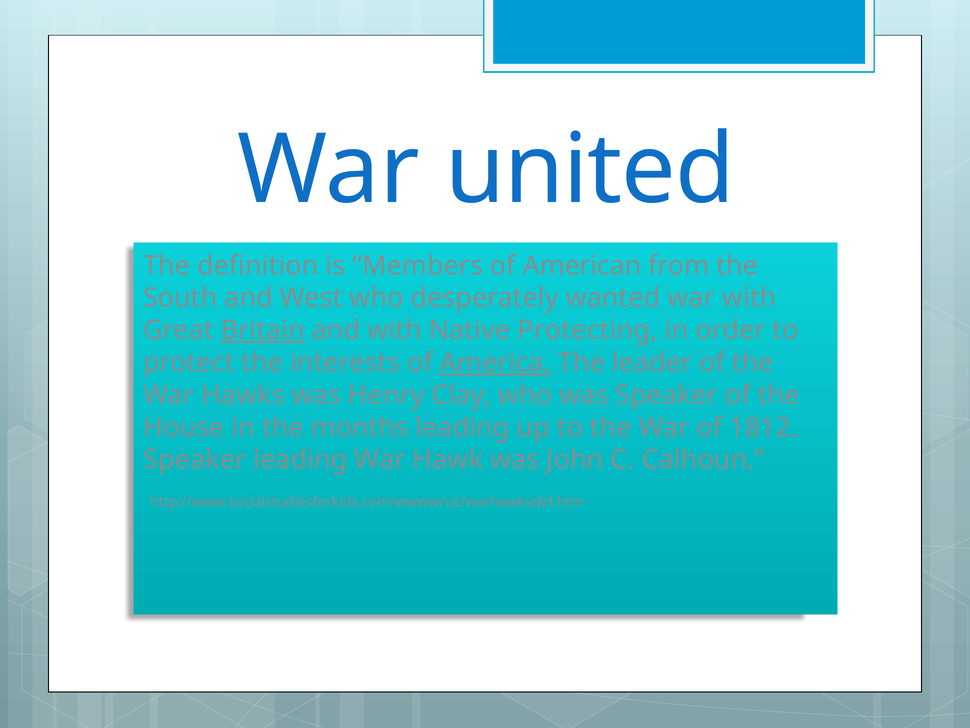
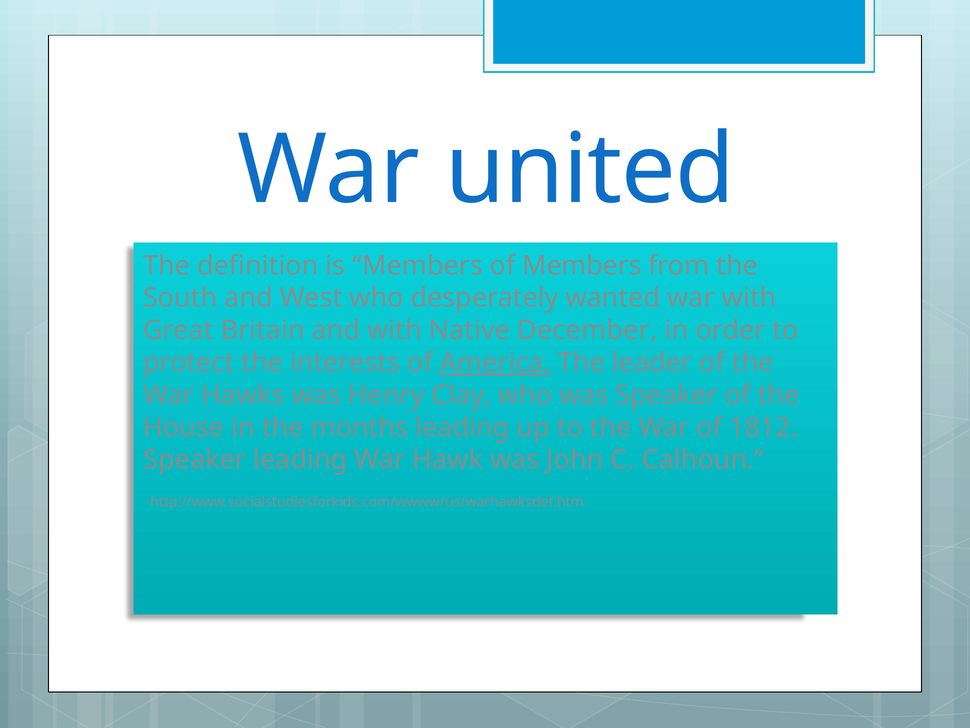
of American: American -> Members (582, 265)
Britain underline: present -> none (263, 330)
Protecting: Protecting -> December (587, 330)
